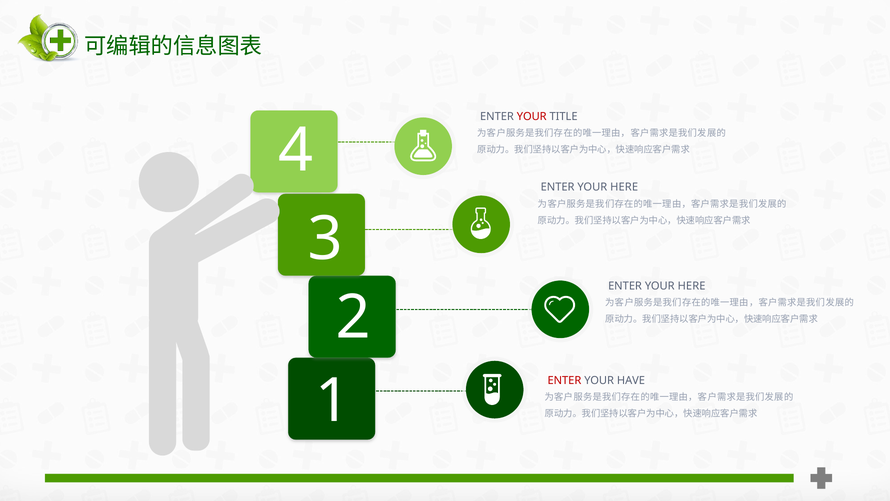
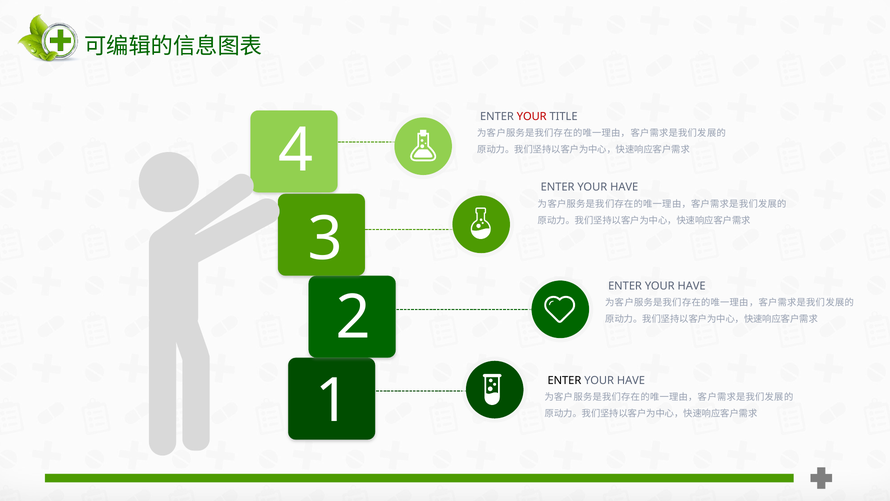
HERE: HERE -> HAVE (624, 187)
HERE: HERE -> HAVE (692, 286)
ENTER colour: red -> black (564, 380)
